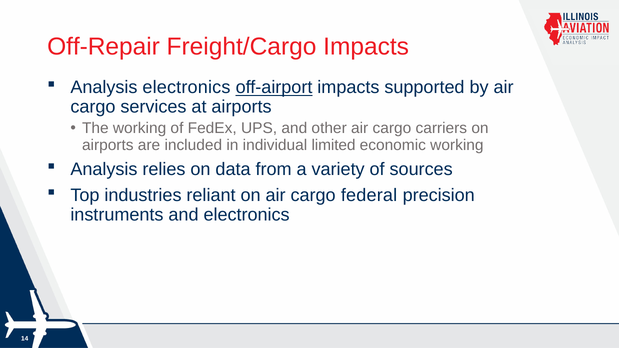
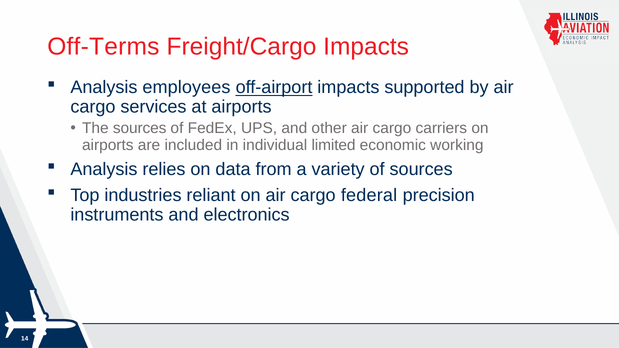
Off-Repair: Off-Repair -> Off-Terms (103, 47)
Analysis electronics: electronics -> employees (186, 88)
The working: working -> sources (140, 128)
